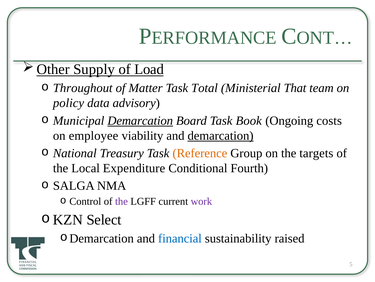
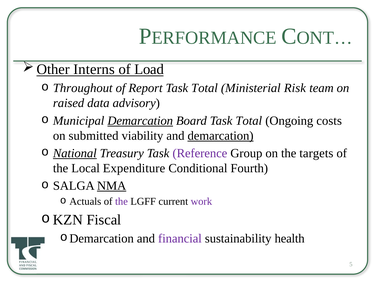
Supply: Supply -> Interns (94, 69)
Matter: Matter -> Report (146, 88)
That: That -> Risk (295, 88)
policy: policy -> raised (69, 103)
Board Task Book: Book -> Total (249, 120)
employee: employee -> submitted (94, 135)
National underline: none -> present (75, 153)
Reference colour: orange -> purple (200, 153)
NMA underline: none -> present (112, 185)
Control: Control -> Actuals (85, 201)
Select: Select -> Fiscal (104, 219)
financial colour: blue -> purple (180, 238)
raised: raised -> health (290, 238)
